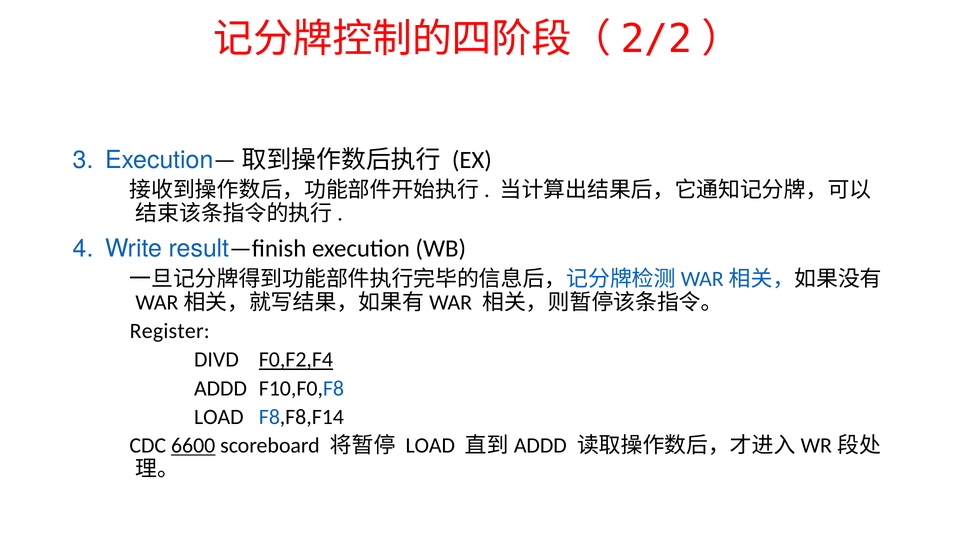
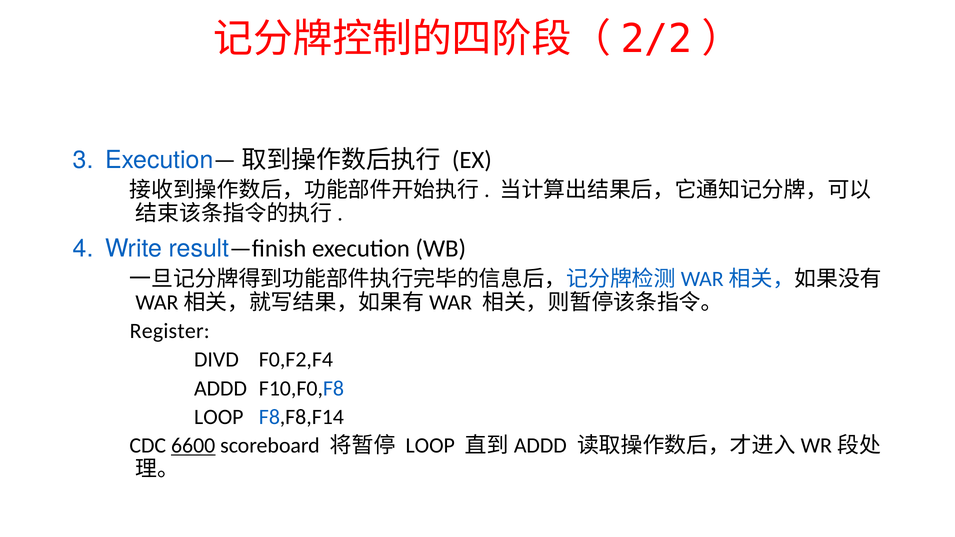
F0,F2,F4 underline: present -> none (296, 360)
LOAD: LOAD -> LOOP (219, 417)
LOAD: LOAD -> LOOP (430, 446)
